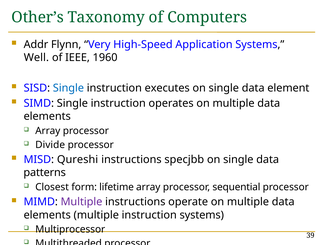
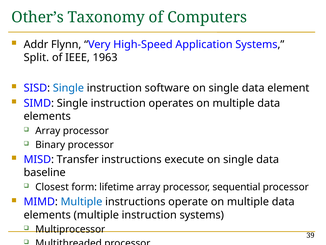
Well: Well -> Split (36, 57)
1960: 1960 -> 1963 (105, 57)
executes: executes -> software (167, 88)
Divide: Divide -> Binary (50, 145)
Qureshi: Qureshi -> Transfer (78, 159)
specjbb: specjbb -> execute (184, 159)
patterns: patterns -> baseline (45, 172)
Multiple colour: purple -> blue (81, 201)
